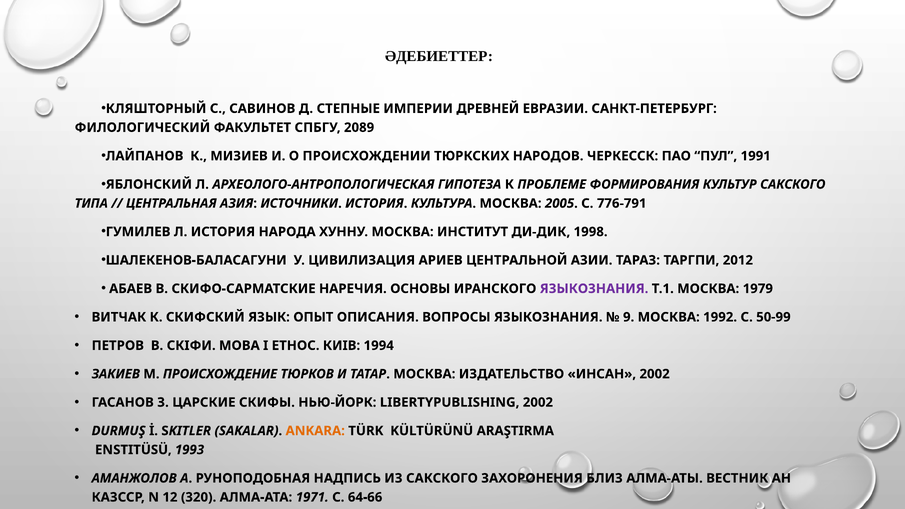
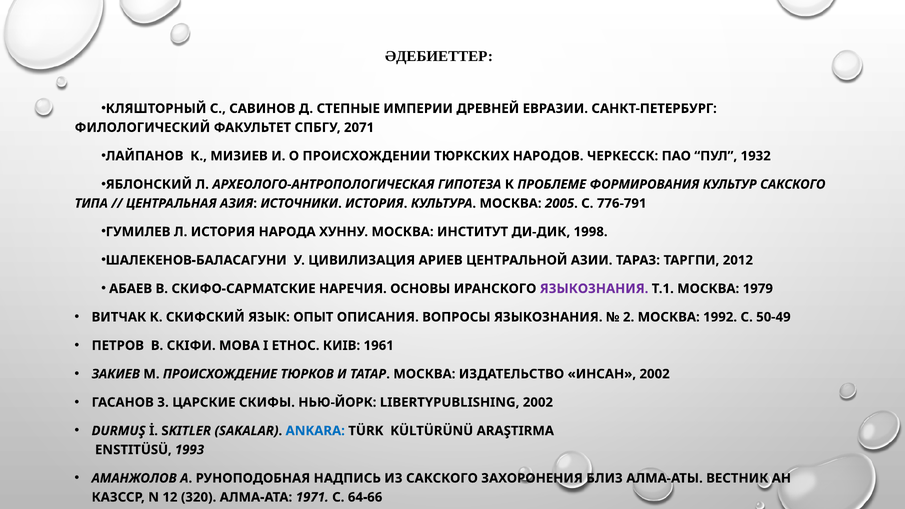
2089: 2089 -> 2071 (359, 128)
1991: 1991 -> 1932 (756, 156)
9: 9 -> 2 (629, 317)
50-99: 50-99 -> 50-49 (773, 317)
1994: 1994 -> 1961 (379, 346)
ANKARA colour: orange -> blue (315, 431)
